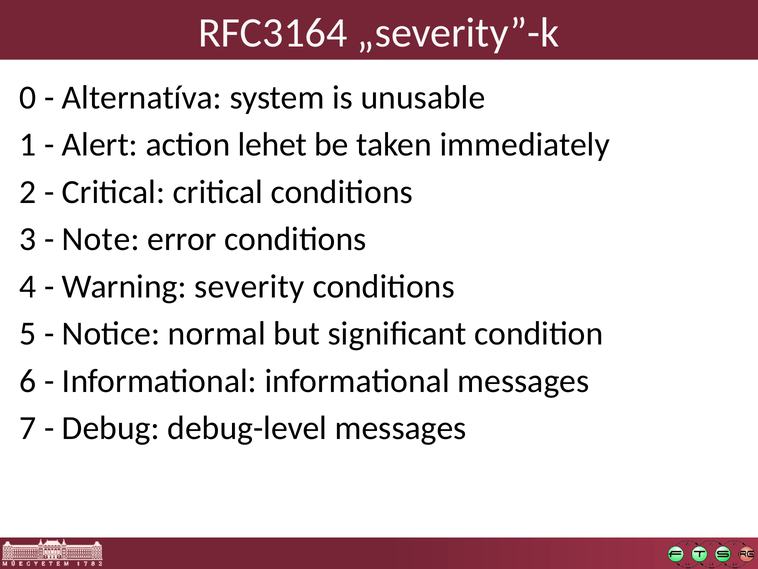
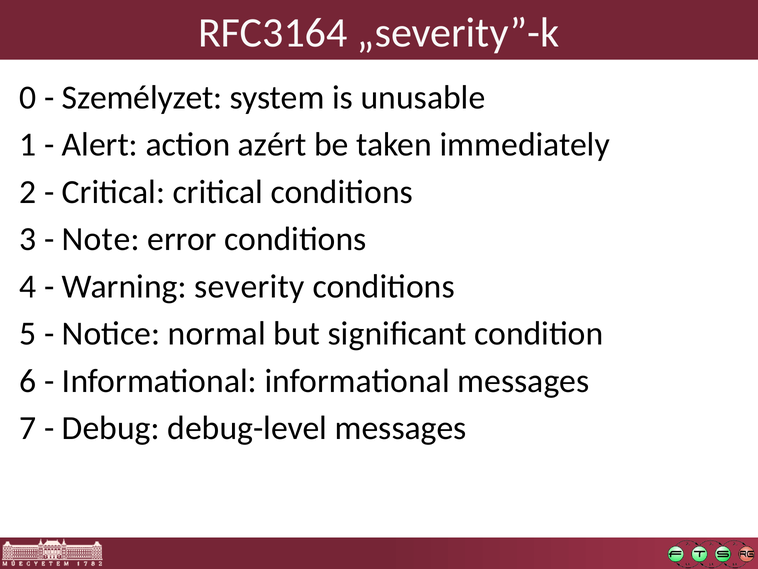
Alternatíva: Alternatíva -> Személyzet (142, 97)
lehet: lehet -> azért (272, 145)
